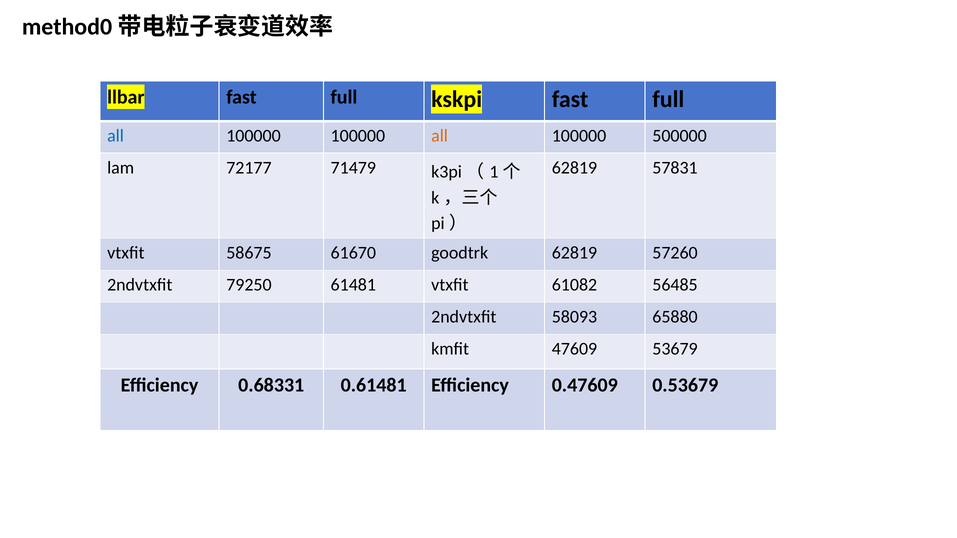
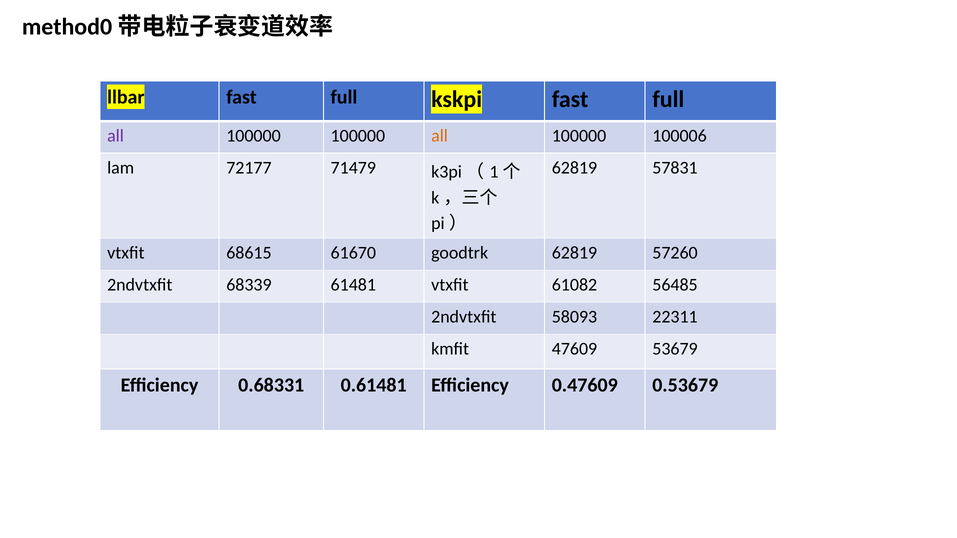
all colour: blue -> purple (116, 136)
500000: 500000 -> 100006 (680, 136)
58675: 58675 -> 68615 (249, 253)
79250: 79250 -> 68339 (249, 285)
65880: 65880 -> 22311 (675, 317)
